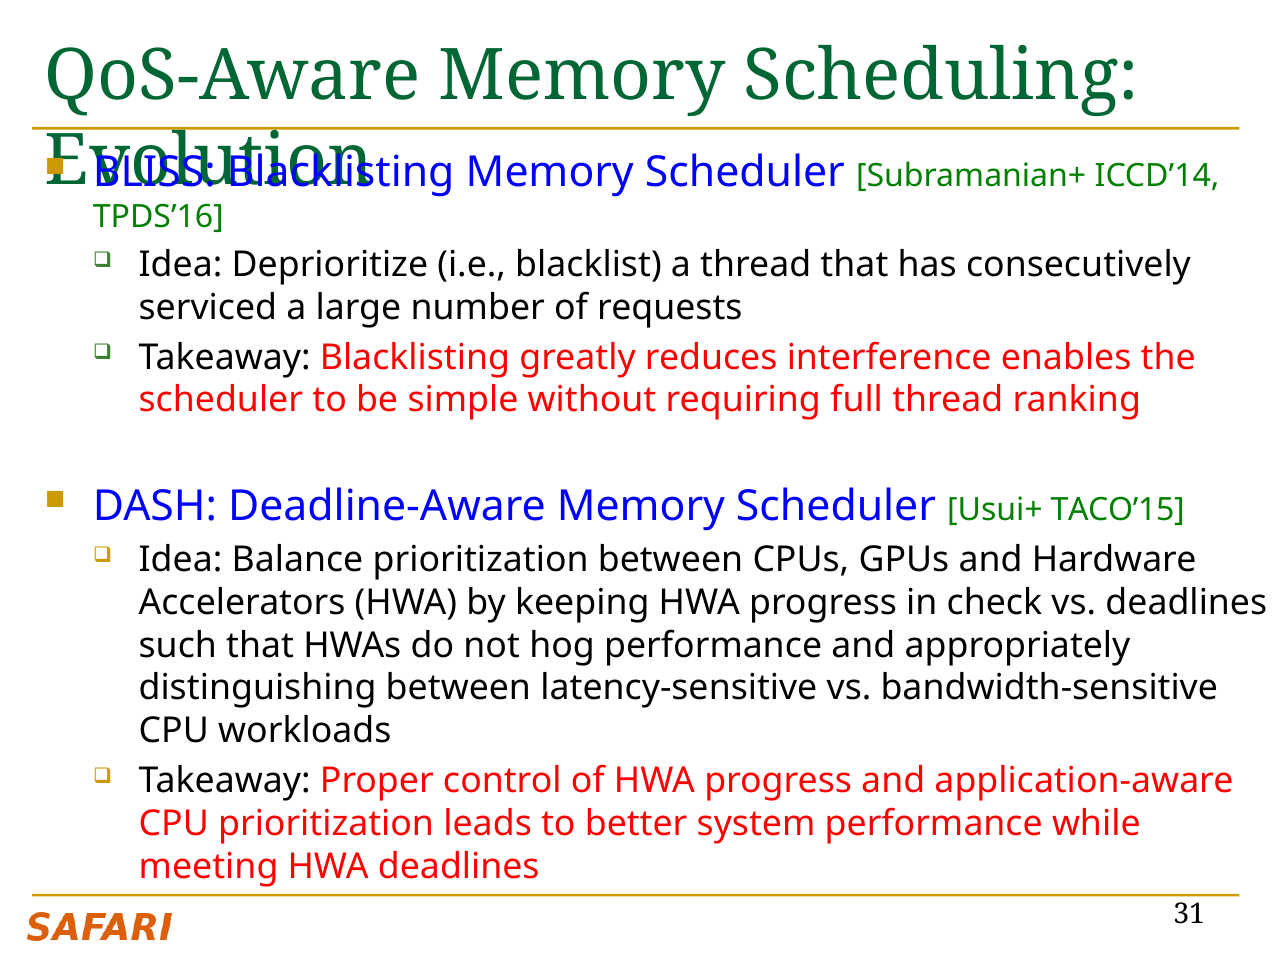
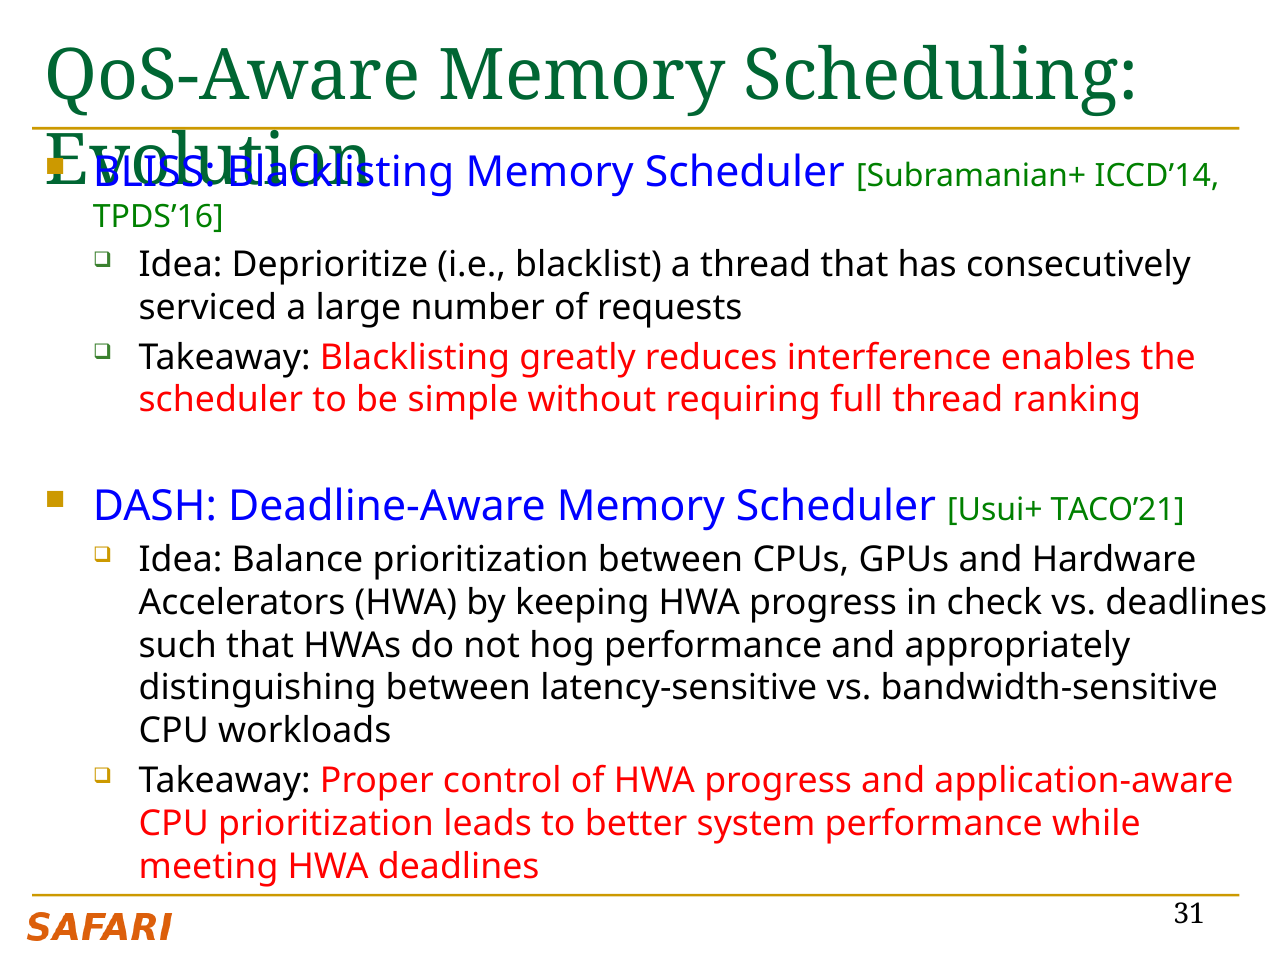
TACO’15: TACO’15 -> TACO’21 (1118, 509)
